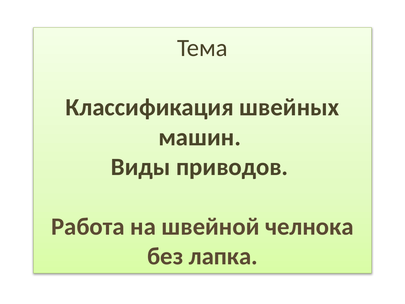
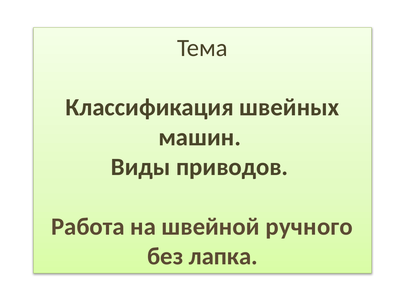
челнока: челнока -> ручного (309, 226)
